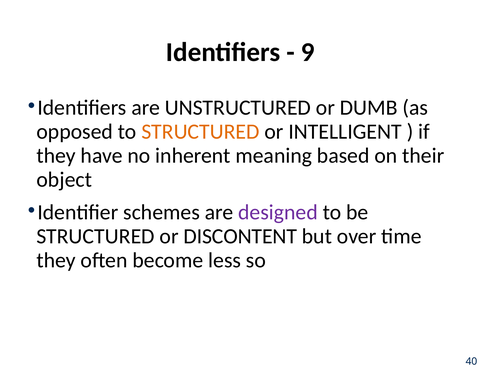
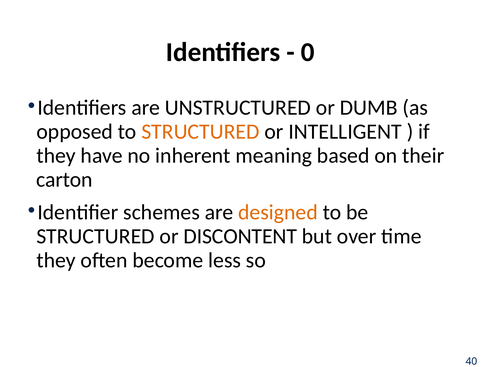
9: 9 -> 0 (308, 52)
object: object -> carton (64, 179)
designed colour: purple -> orange (278, 212)
